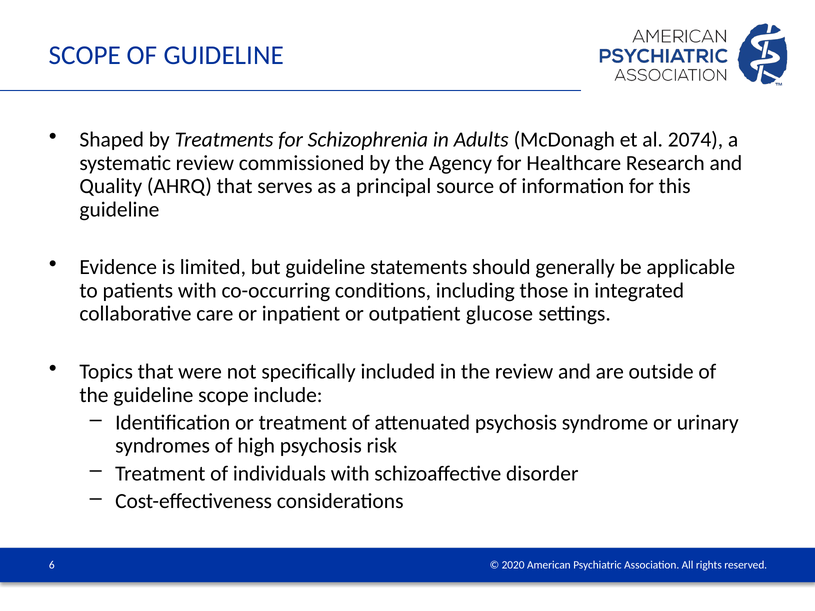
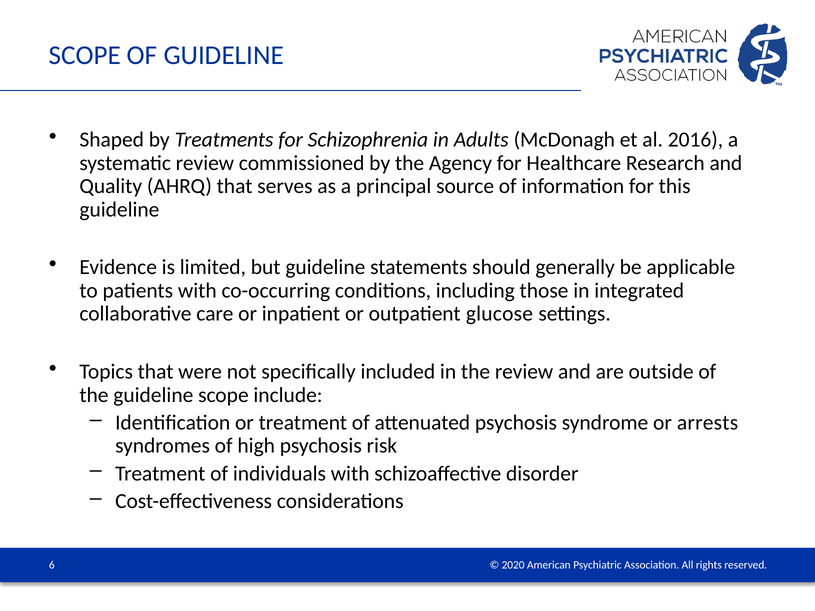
2074: 2074 -> 2016 (696, 140)
urinary: urinary -> arrests (708, 423)
